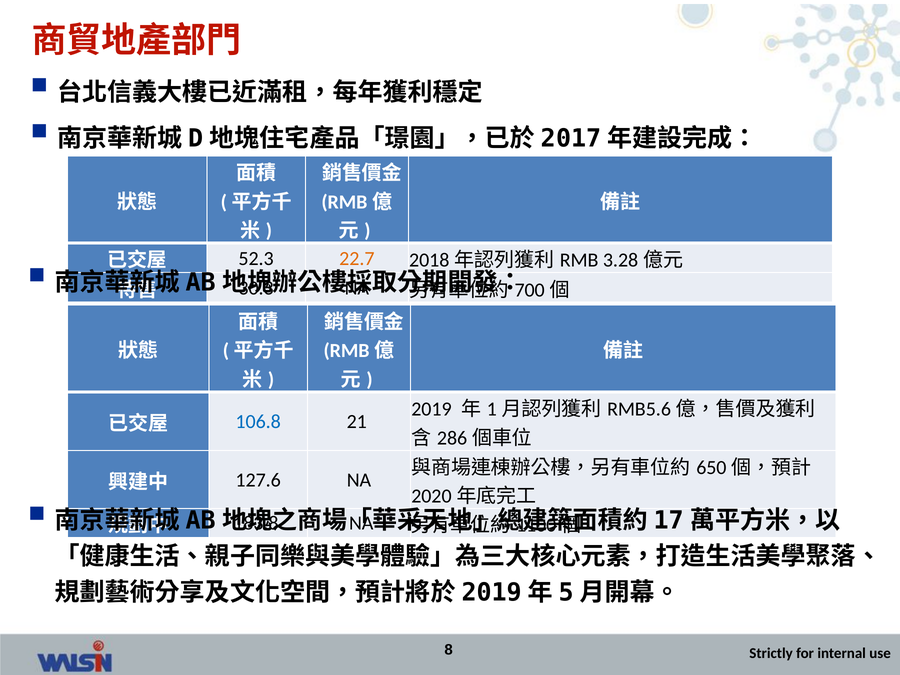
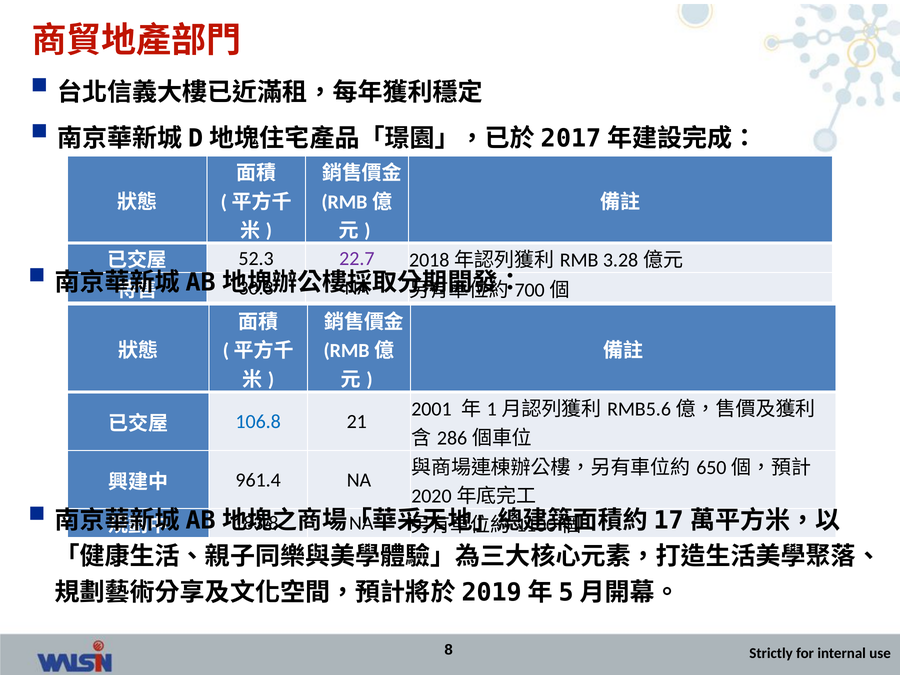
22.7 colour: orange -> purple (357, 258)
2019: 2019 -> 2001 (431, 409)
127.6: 127.6 -> 961.4 (258, 480)
